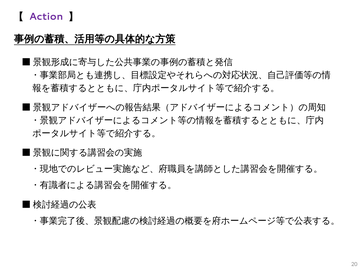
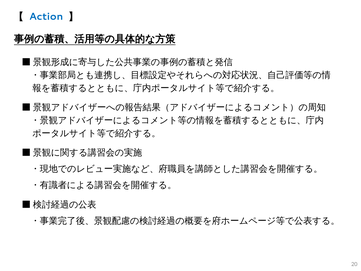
Action colour: purple -> blue (46, 17)
